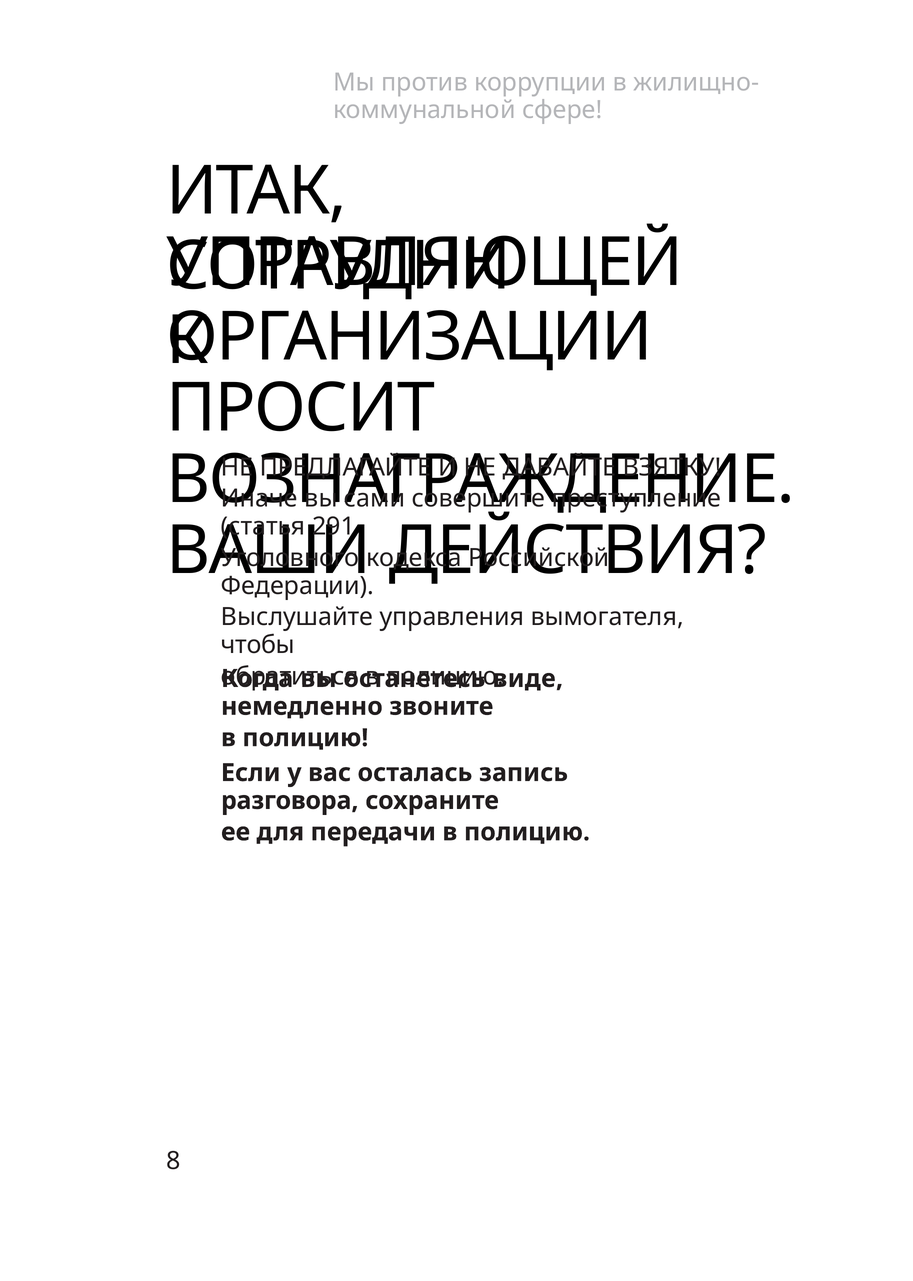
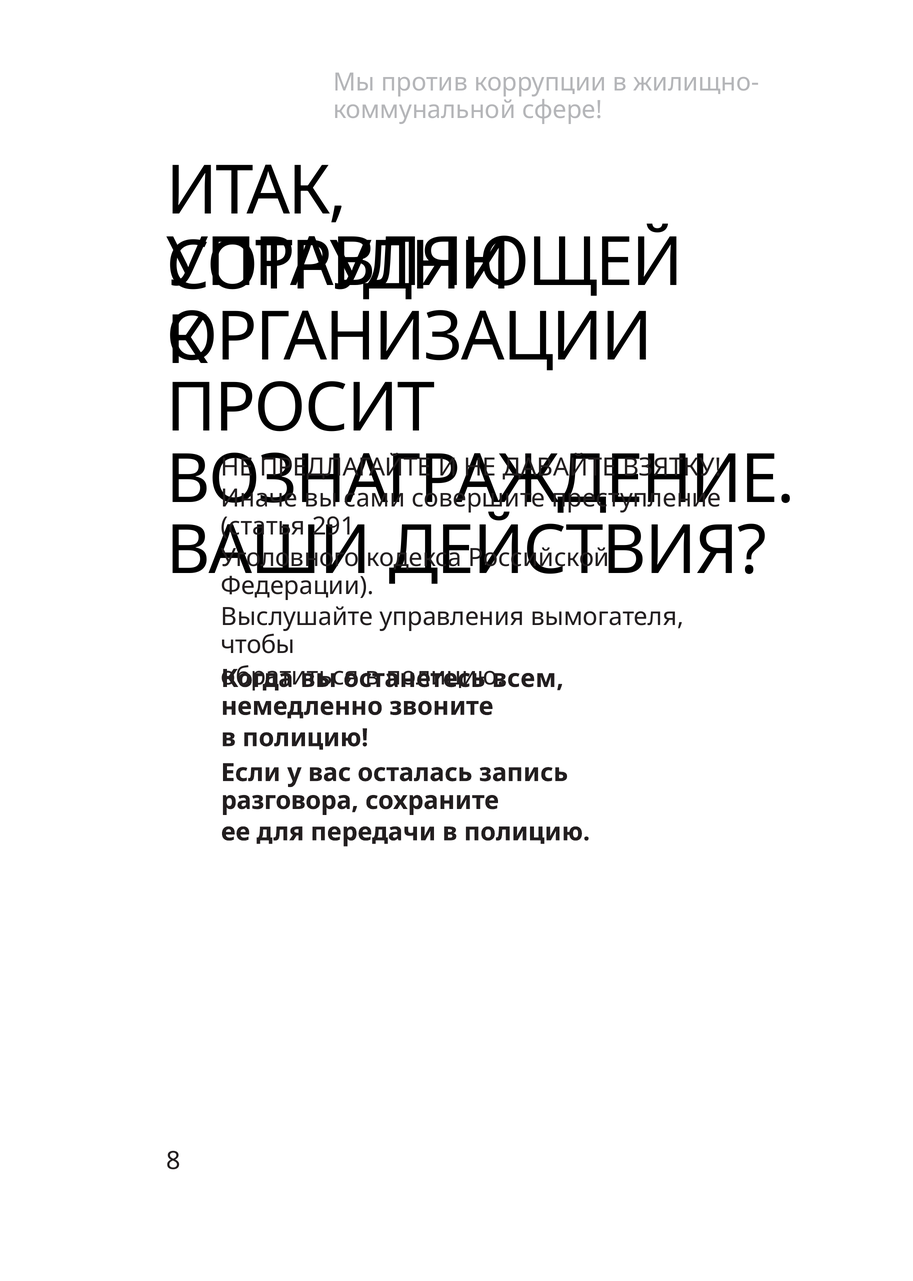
виде: виде -> всем (528, 679)
